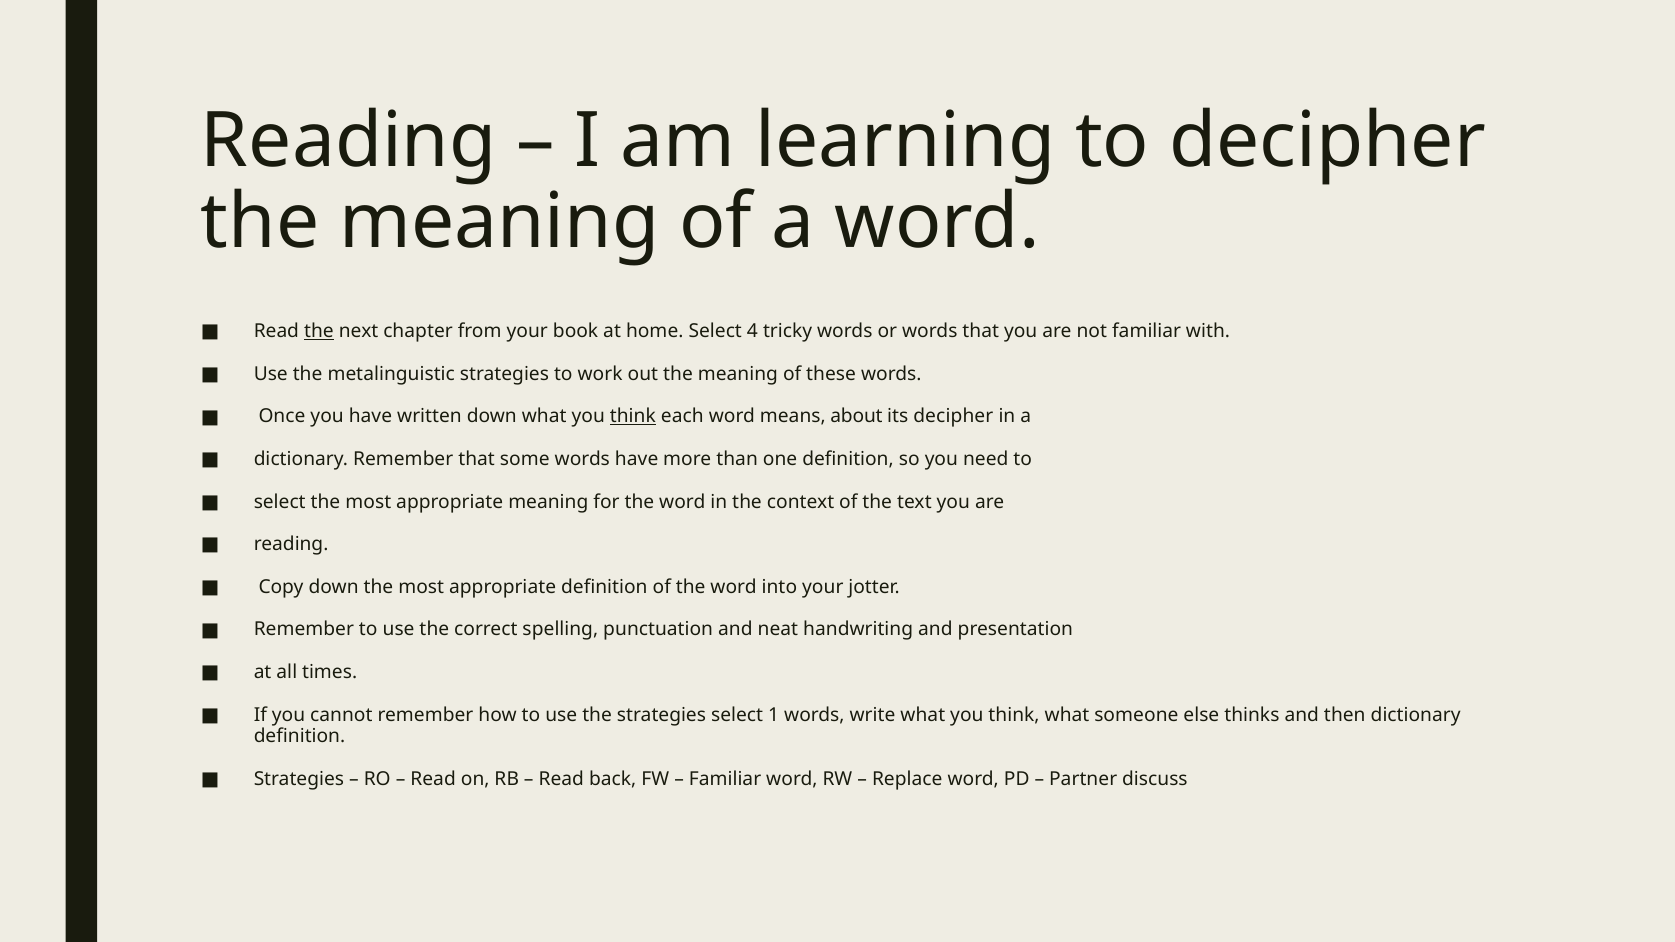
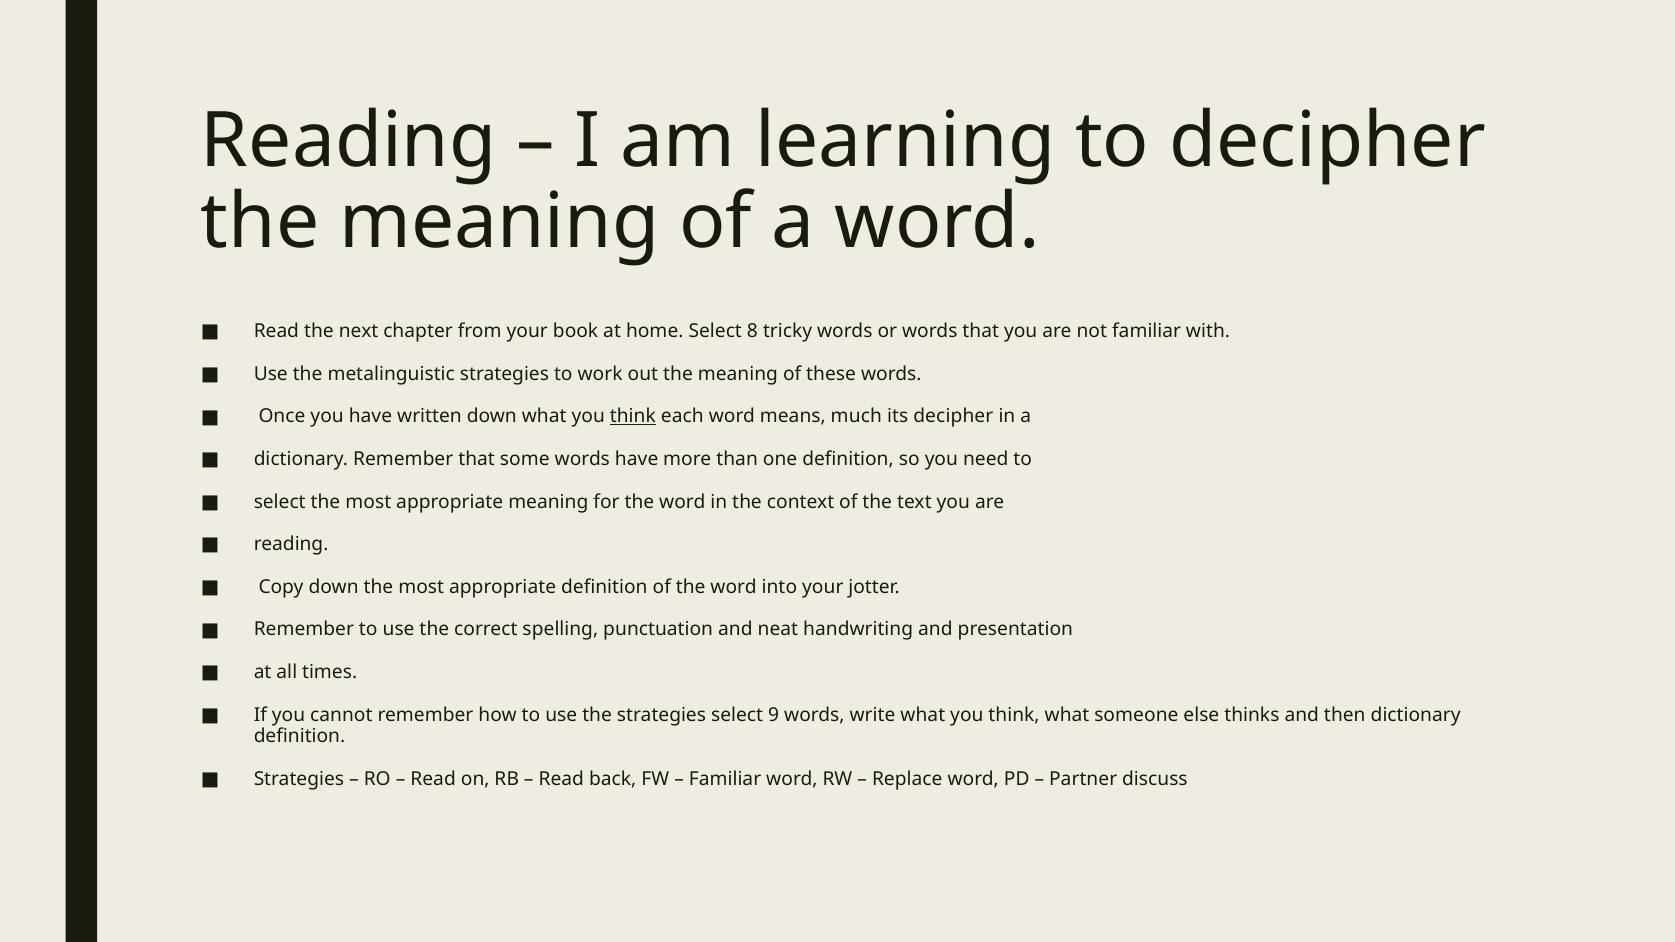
the underline: present -> none (319, 331)
4: 4 -> 8 (752, 331)
about: about -> much (856, 417)
1: 1 -> 9 (774, 715)
